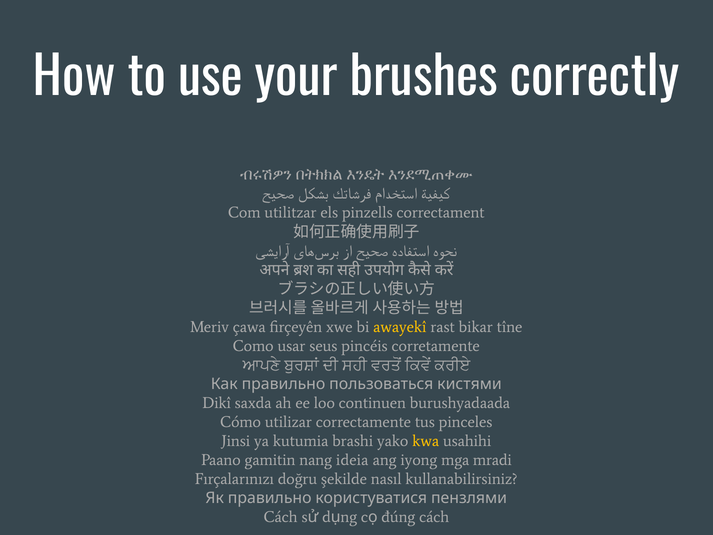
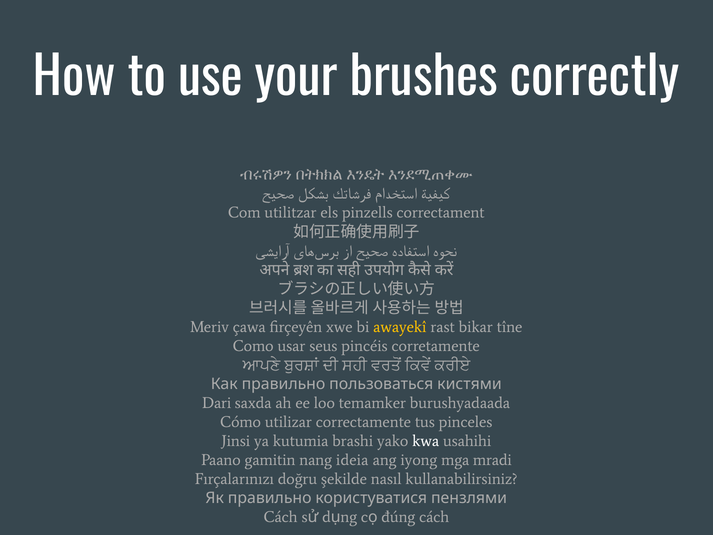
Dikî: Dikî -> Dari (217, 403)
continuen: continuen -> temamker (372, 403)
kwa colour: yellow -> white (426, 441)
